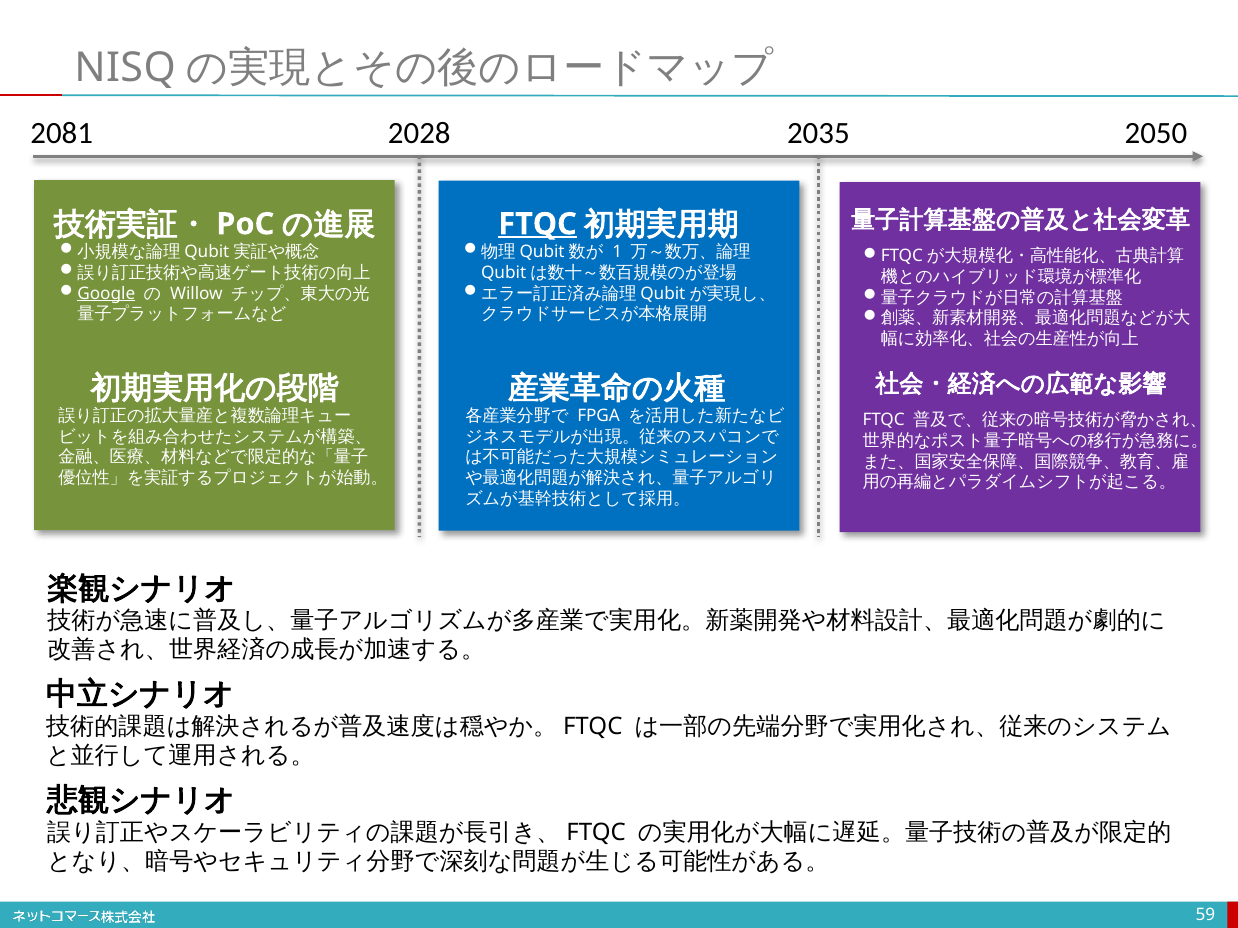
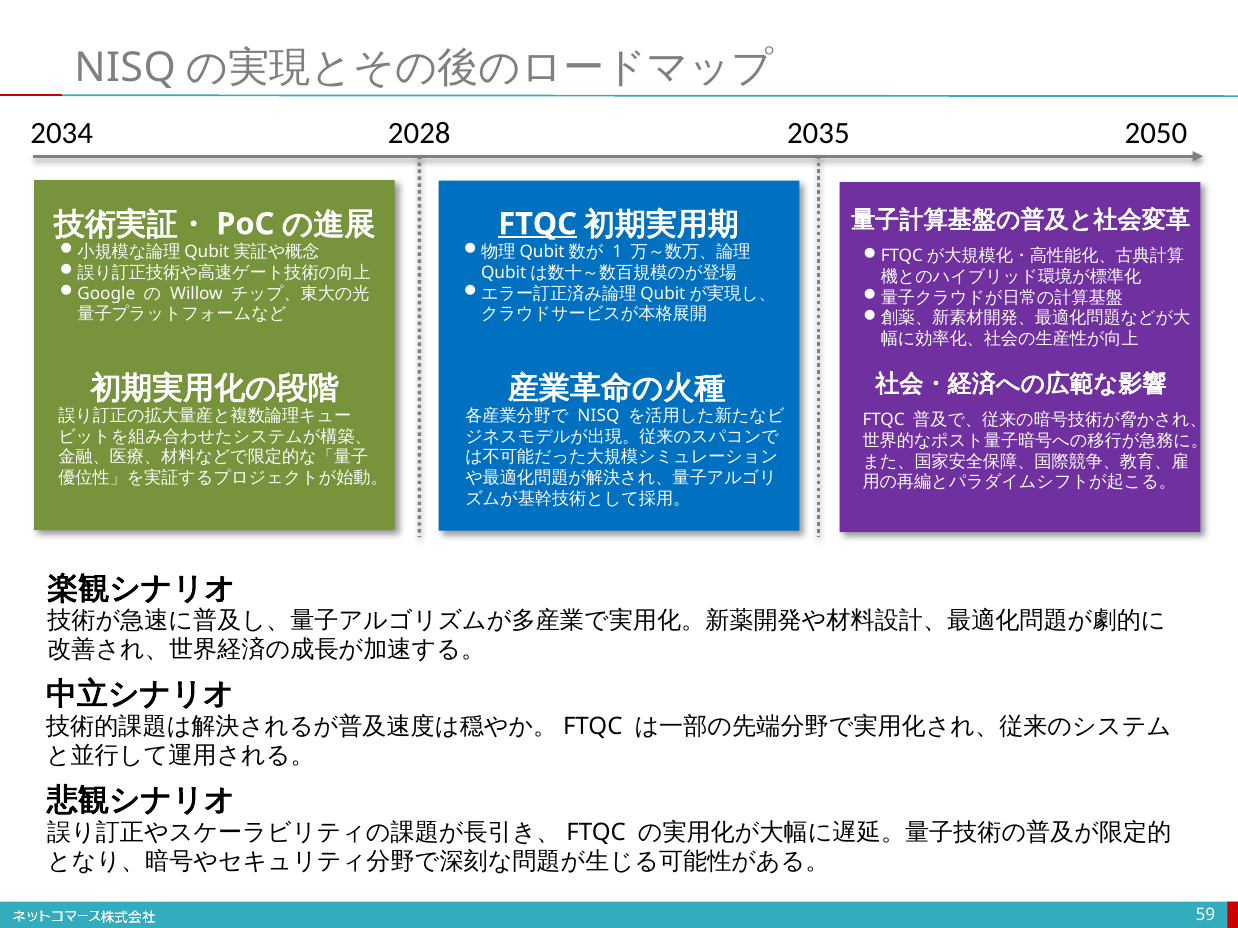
2081: 2081 -> 2034 (62, 133)
Google underline: present -> none (106, 293)
FPGA: FPGA -> NISQ (598, 416)
